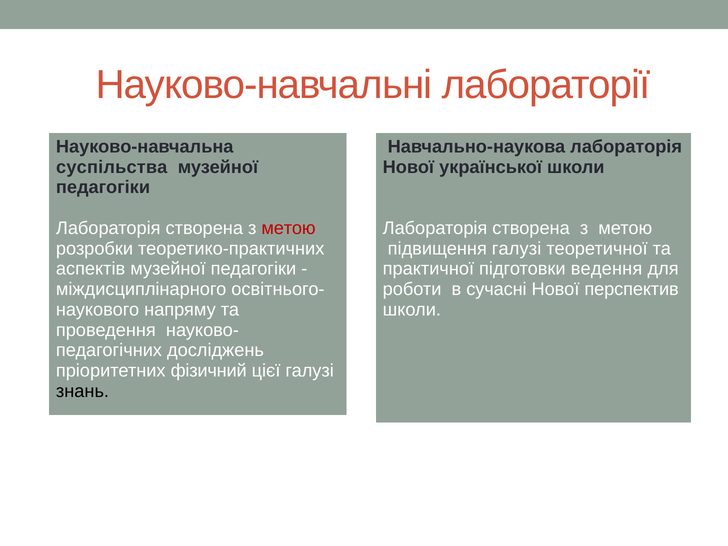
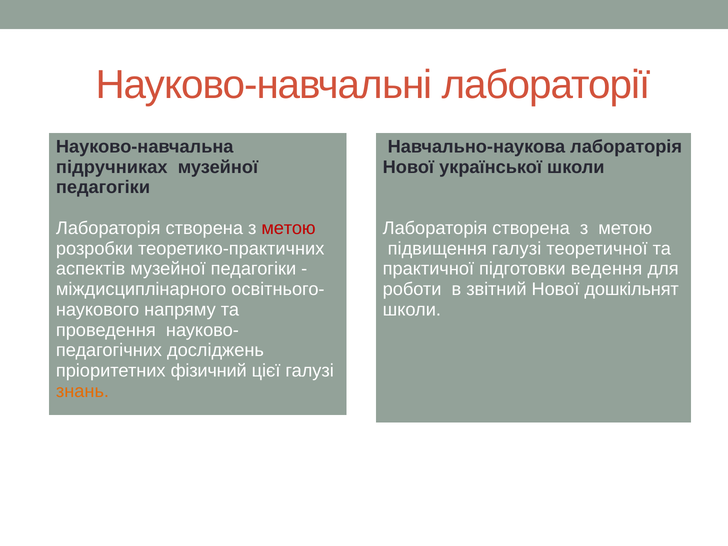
суспільства: суспільства -> підручниках (112, 167)
сучасні: сучасні -> звітний (496, 289)
перспектив: перспектив -> дошкільнят (632, 289)
знань colour: black -> orange (82, 391)
